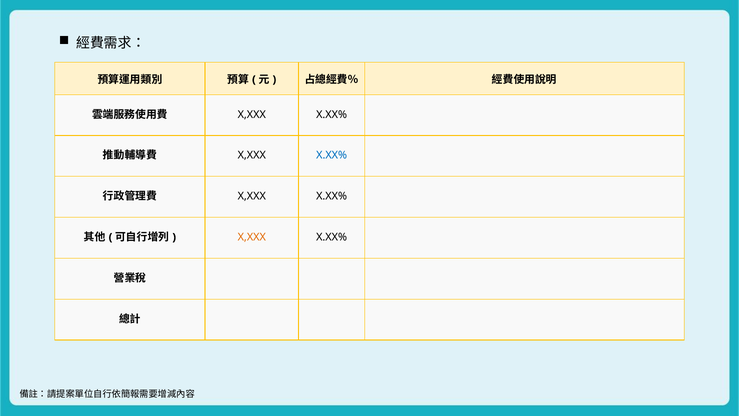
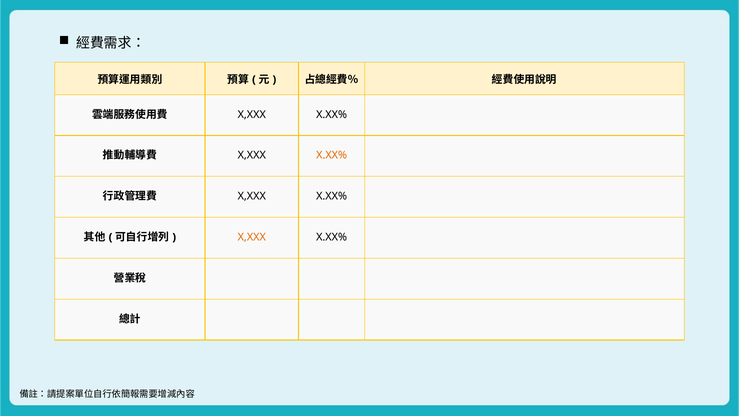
X.XX% colour: blue -> orange (332, 155)
